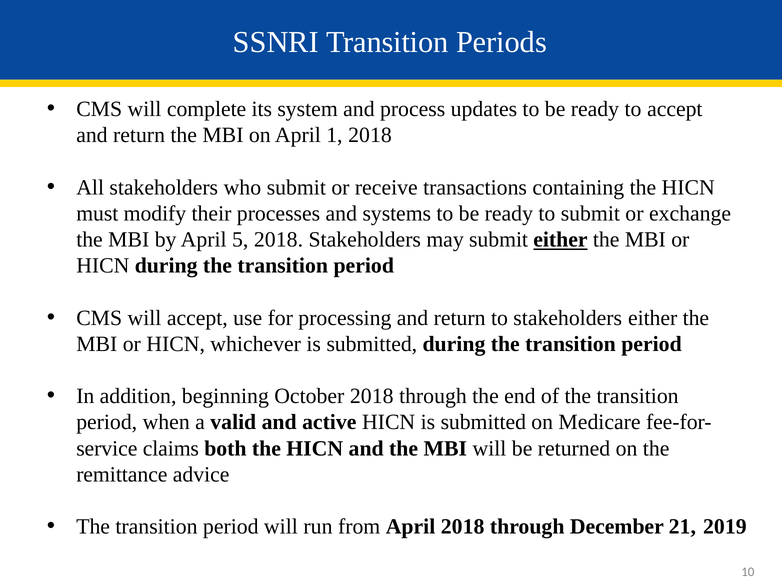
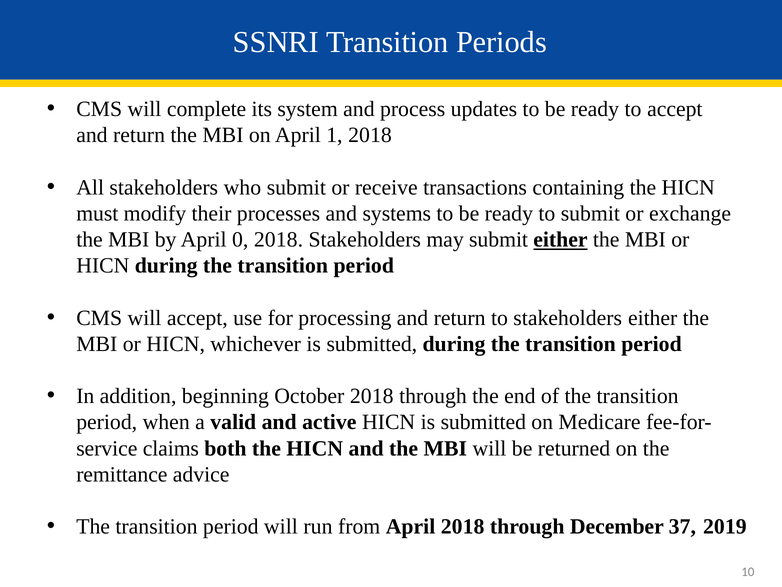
5: 5 -> 0 (240, 239)
21: 21 -> 37 (682, 526)
